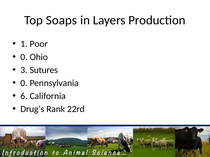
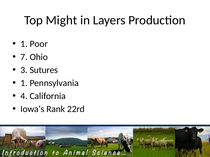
Soaps: Soaps -> Might (61, 20)
0: 0 -> 7 (24, 57)
0: 0 -> 1 (24, 83)
6: 6 -> 4 (24, 96)
Drug’s: Drug’s -> Iowa’s (32, 109)
